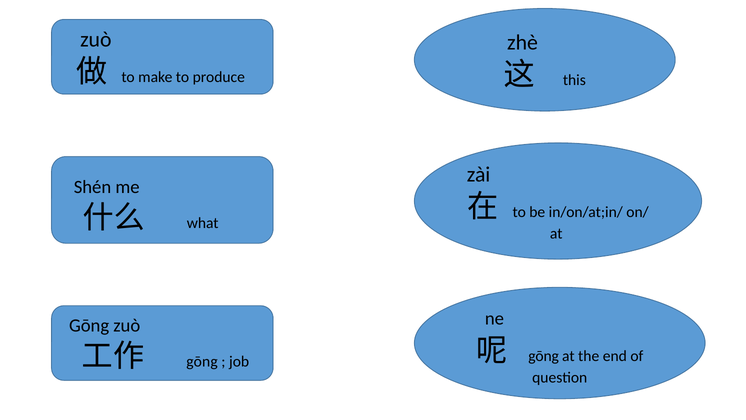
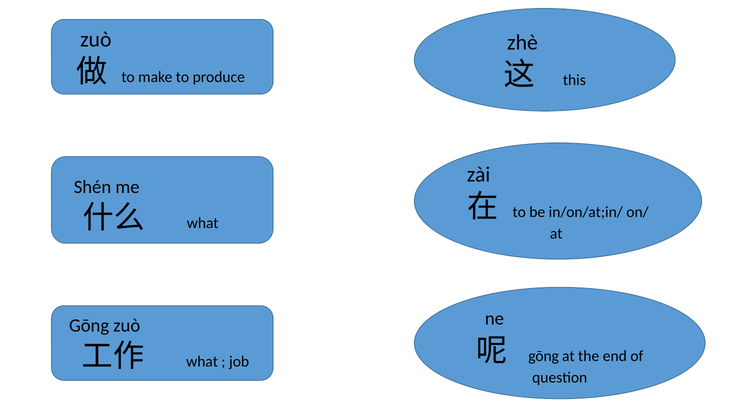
gōng: gōng -> what (202, 361)
